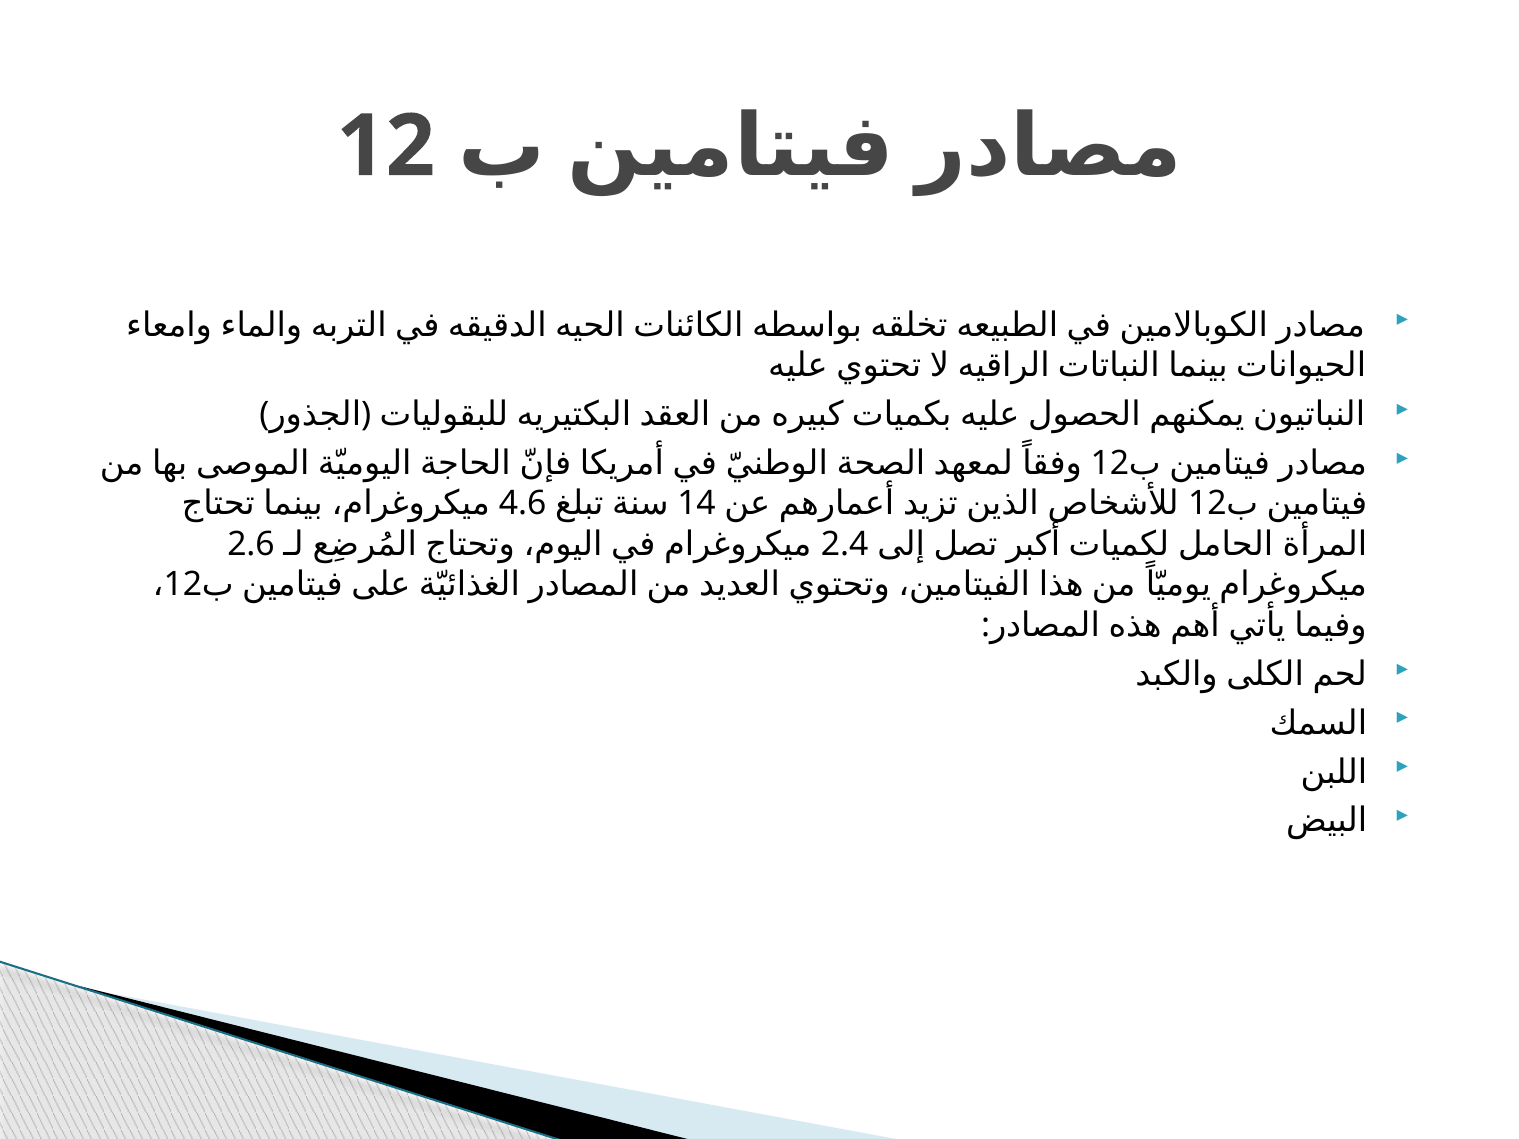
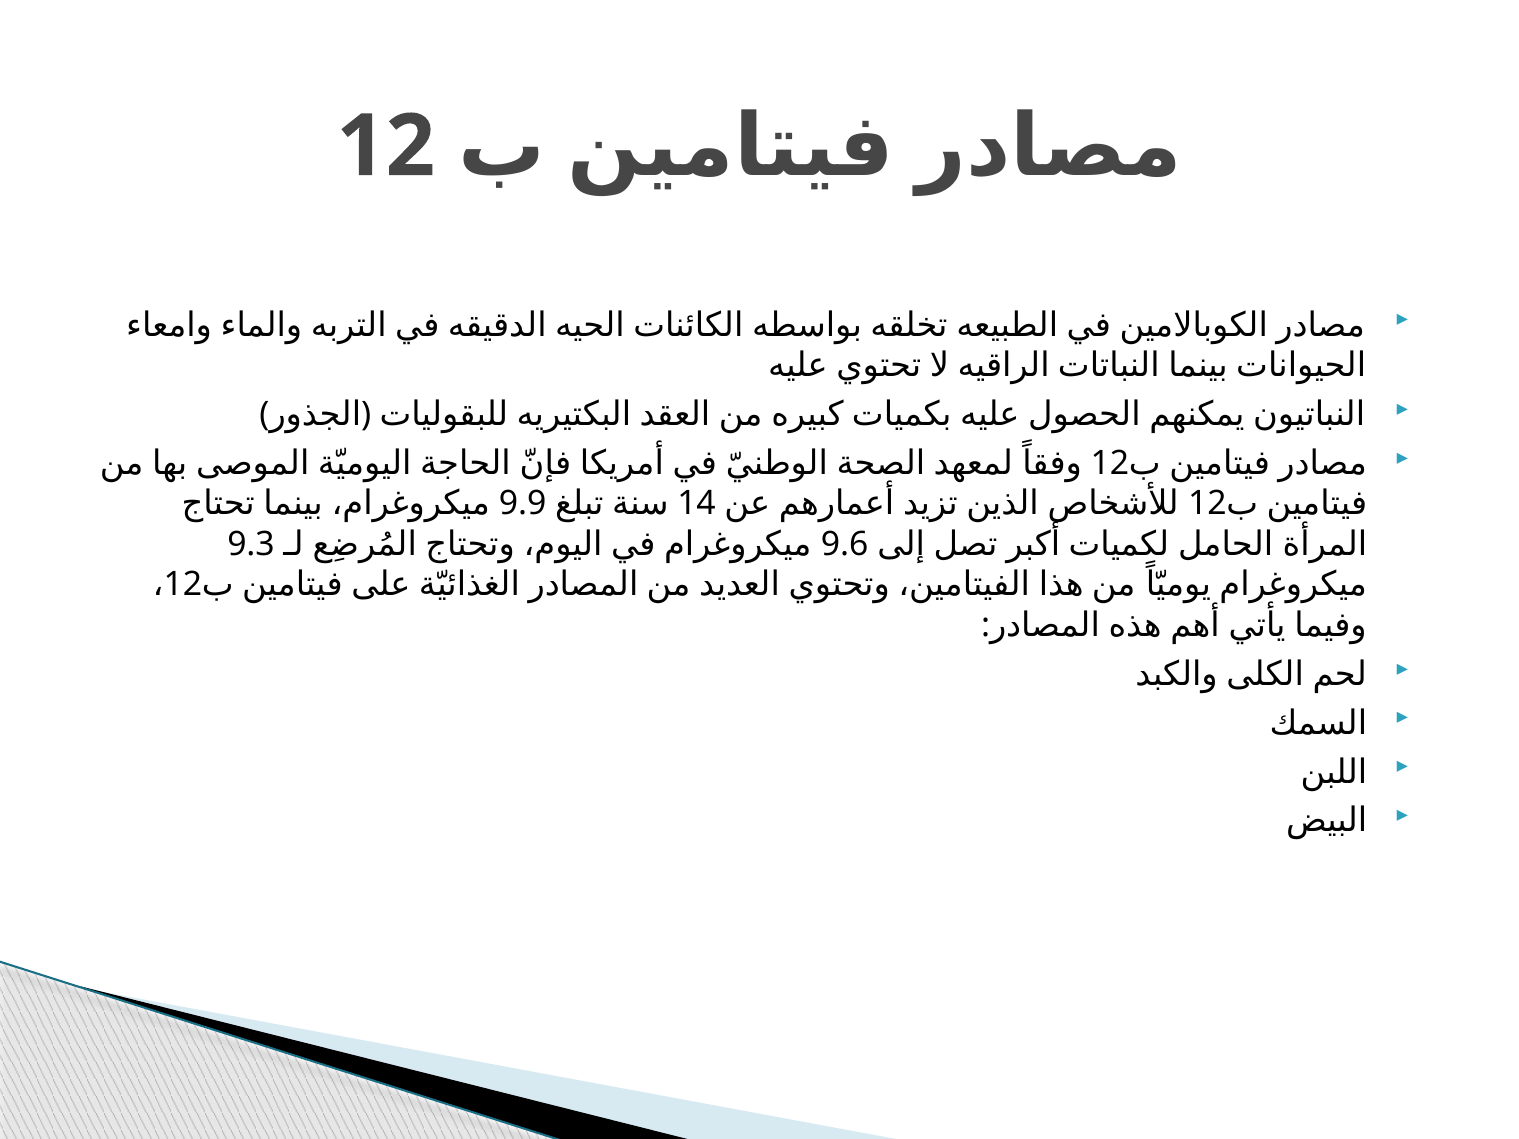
4.6: 4.6 -> 9.9 (523, 504)
2.6: 2.6 -> 9.3 (251, 544)
2.4: 2.4 -> 9.6 (845, 544)
